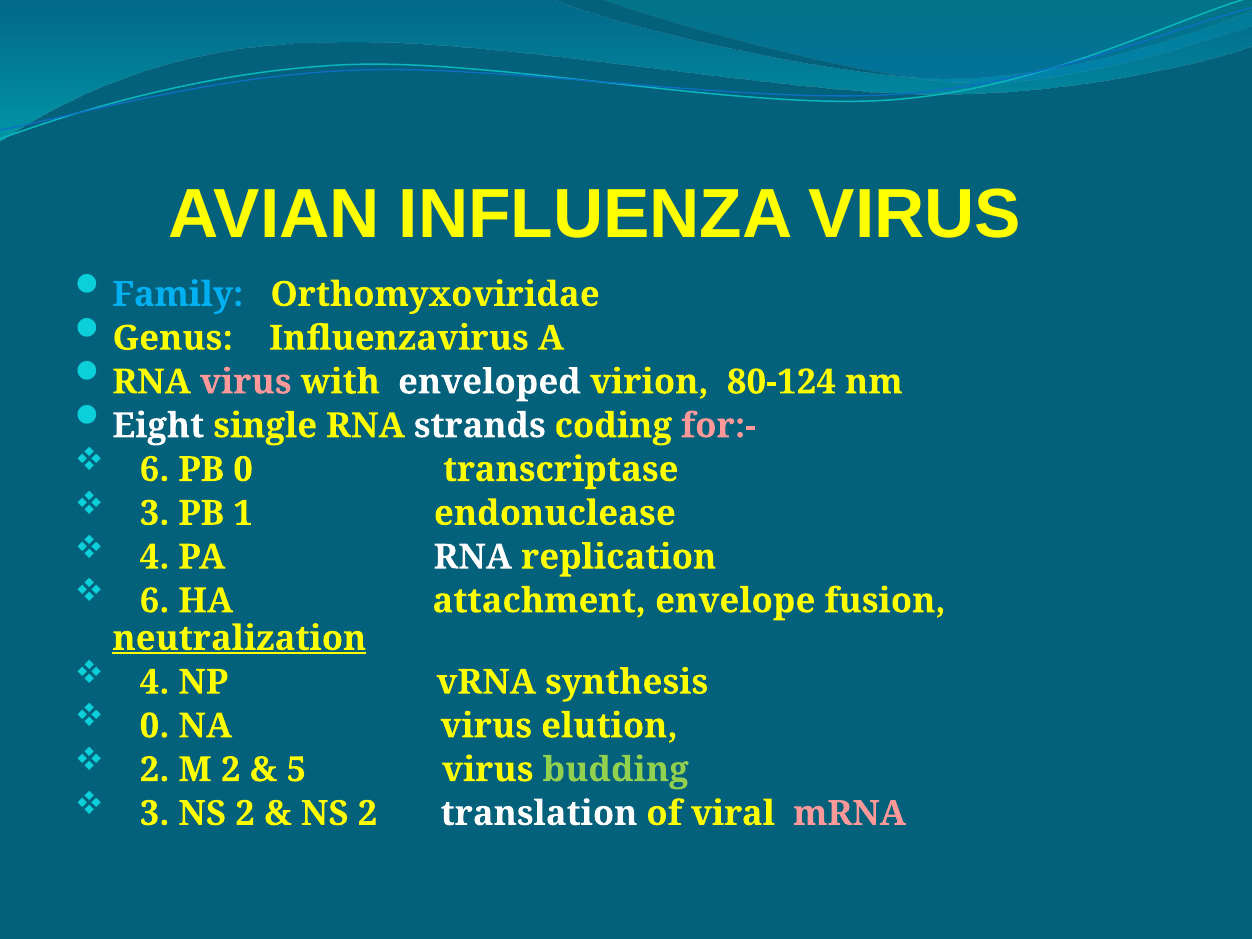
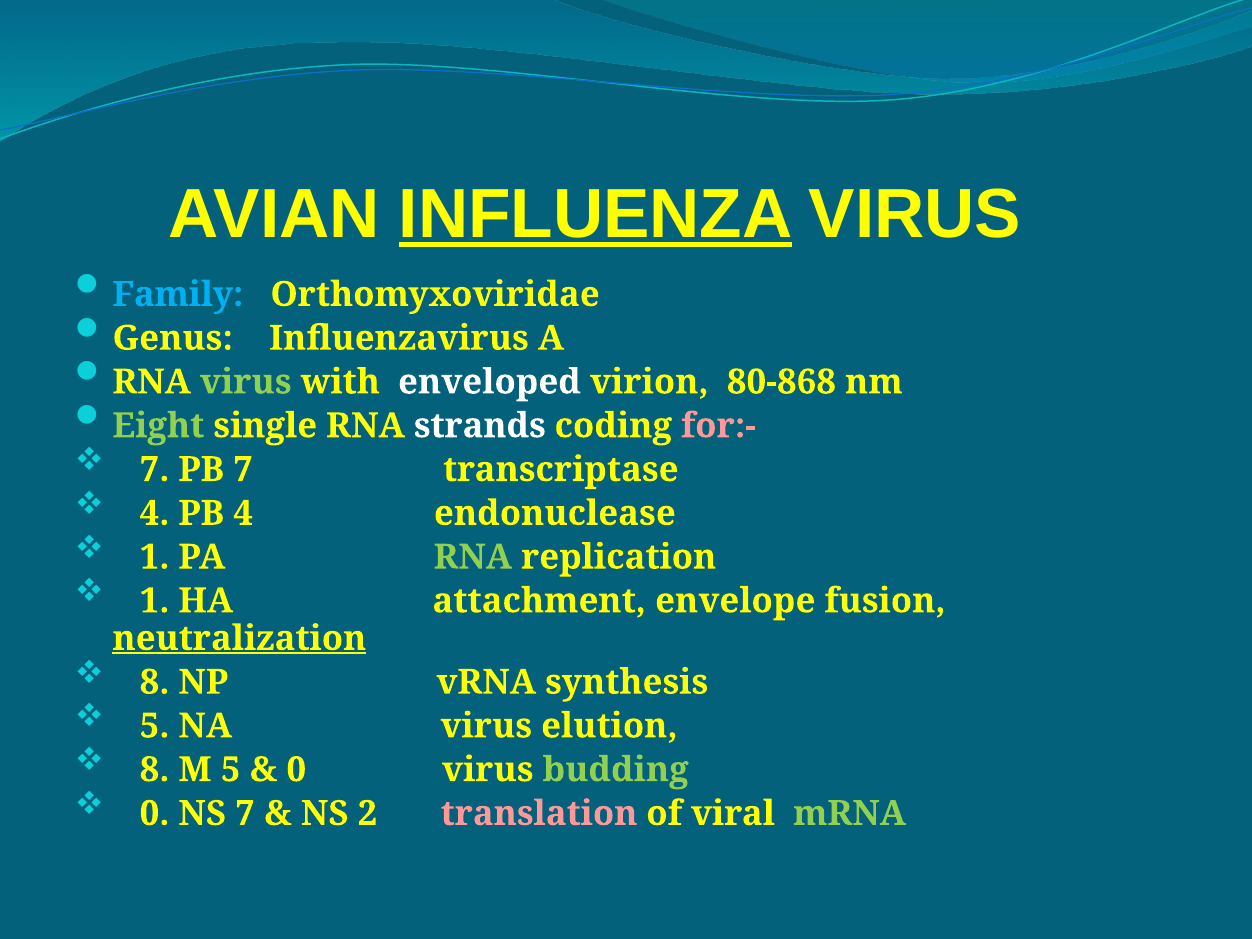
INFLUENZA underline: none -> present (596, 215)
virus colour: pink -> light green (246, 382)
80-124: 80-124 -> 80-868 (781, 382)
Eight colour: white -> light green (158, 426)
6: 6 -> 7 (155, 470)
PB 0: 0 -> 7 (243, 470)
3: 3 -> 4 (155, 513)
PB 1: 1 -> 4 (243, 513)
4: 4 -> 1 (155, 557)
RNA colour: white -> light green (473, 557)
6: 6 -> 1 (155, 601)
4: 4 -> 8 (155, 682)
0: 0 -> 5 (155, 726)
2: 2 -> 8 (155, 770)
M 2: 2 -> 5 (231, 770)
5: 5 -> 0 (296, 770)
3: 3 -> 0 (155, 814)
2: 2 -> 7 (245, 814)
translation colour: white -> pink (539, 814)
mRNA colour: pink -> light green (850, 814)
